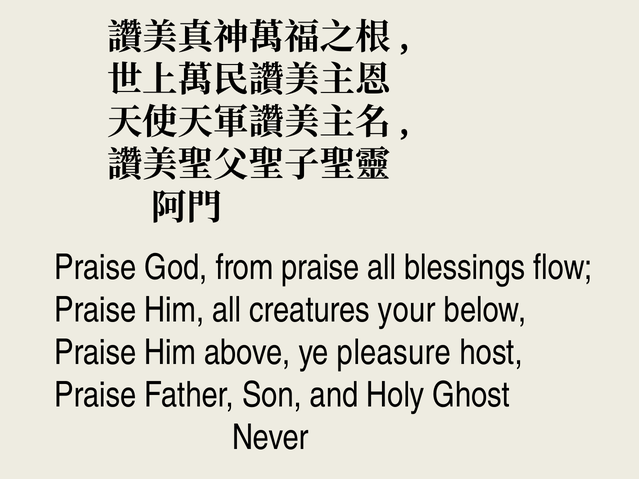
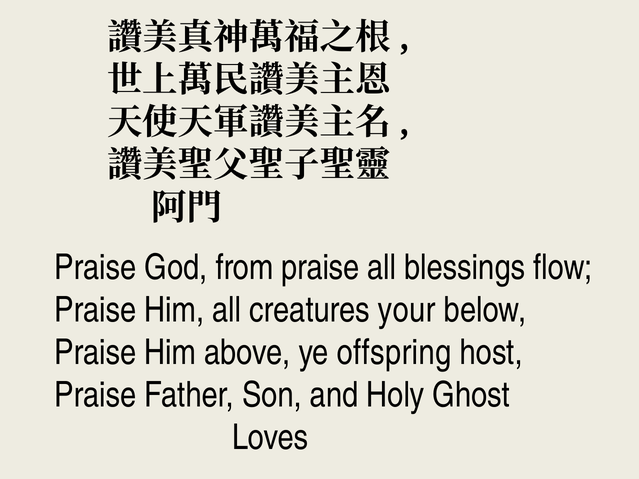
pleasure: pleasure -> offspring (394, 353)
Never: Never -> Loves (270, 438)
